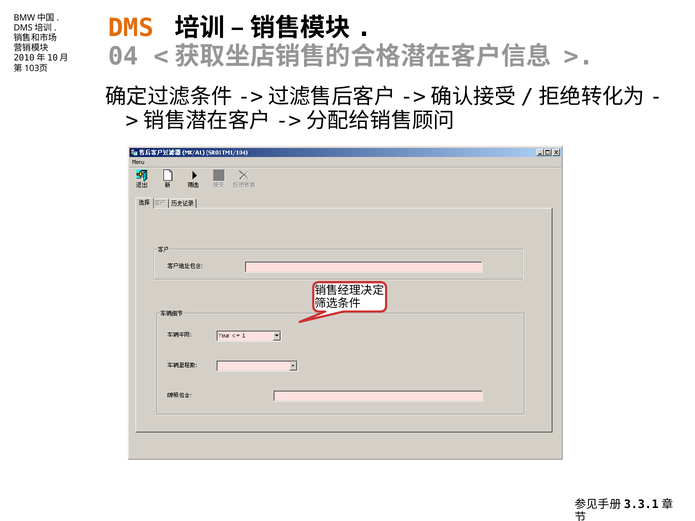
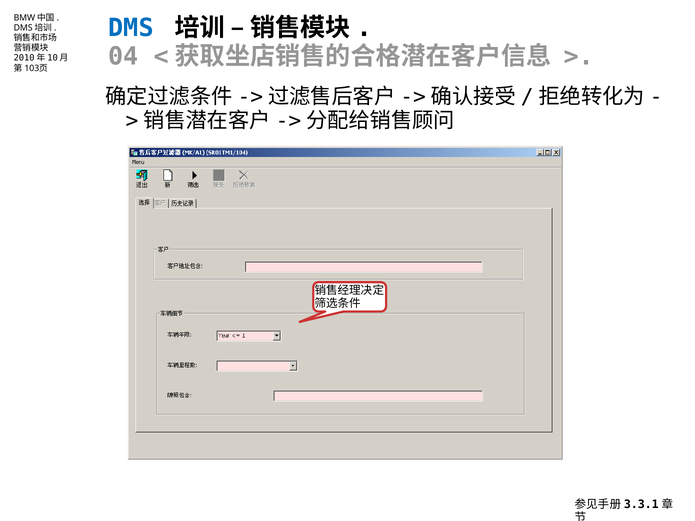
DMS colour: orange -> blue (131, 28)
